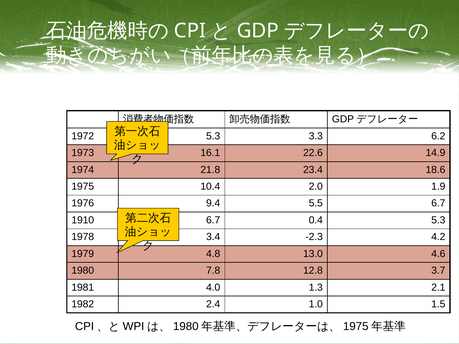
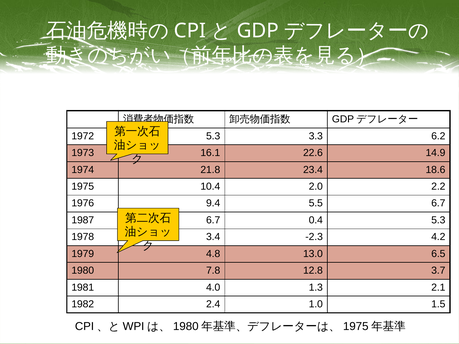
1.9: 1.9 -> 2.2 (438, 187)
1910: 1910 -> 1987 (83, 220)
4.6: 4.6 -> 6.5 (438, 254)
